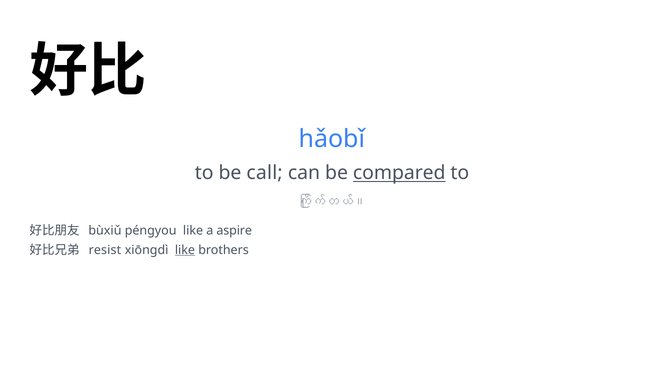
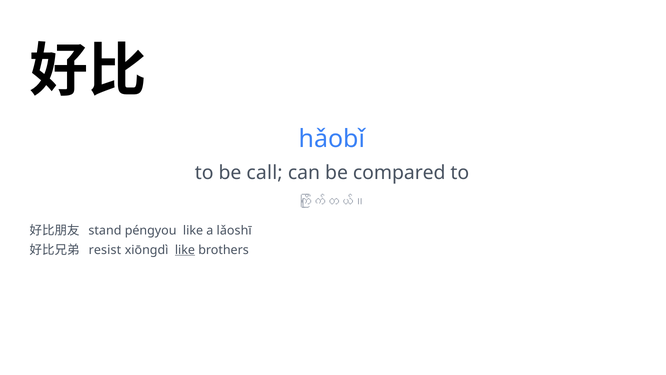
compared underline: present -> none (399, 173)
bùxiǔ: bùxiǔ -> stand (105, 231)
aspire: aspire -> lǎoshī (234, 231)
